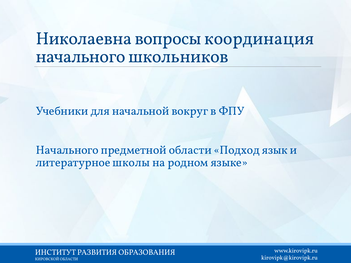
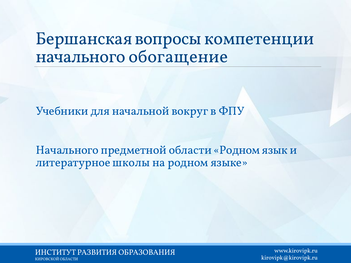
Николаевна: Николаевна -> Бершанская (84, 39)
координация: координация -> компетенции (259, 39)
школьников: школьников -> обогащение (178, 57)
области Подход: Подход -> Родном (237, 150)
